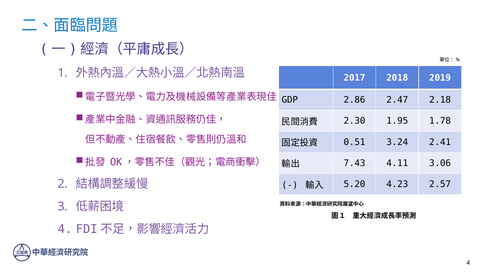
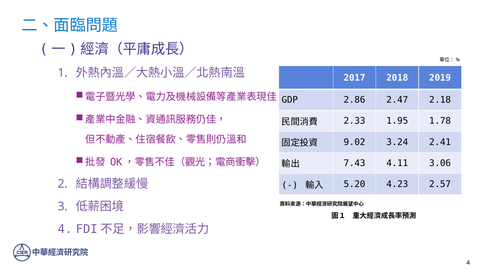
2.30: 2.30 -> 2.33 (354, 121)
0.51: 0.51 -> 9.02 (354, 142)
